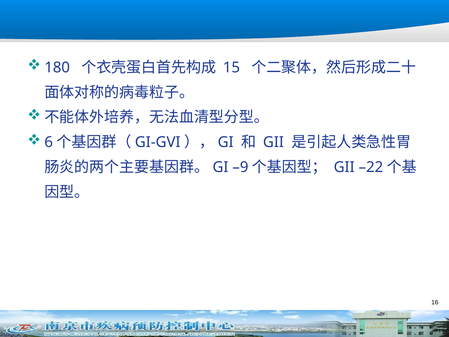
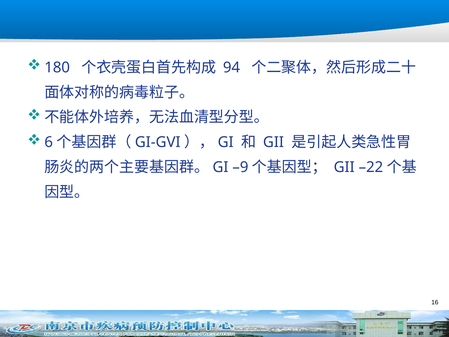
15: 15 -> 94 (232, 67)
